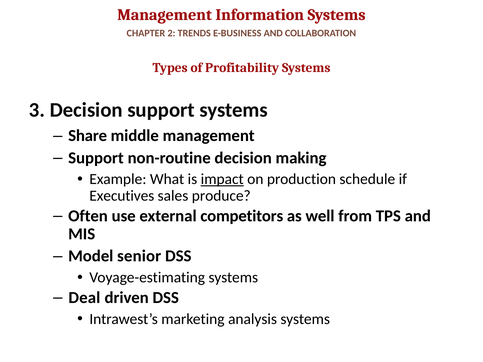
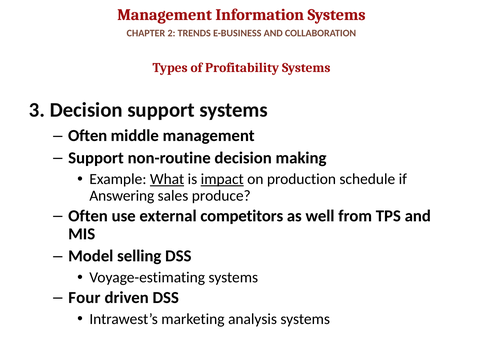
Share: Share -> Often (88, 136)
What underline: none -> present (167, 179)
Executives: Executives -> Answering (122, 196)
senior: senior -> selling (139, 256)
Deal: Deal -> Four (84, 298)
